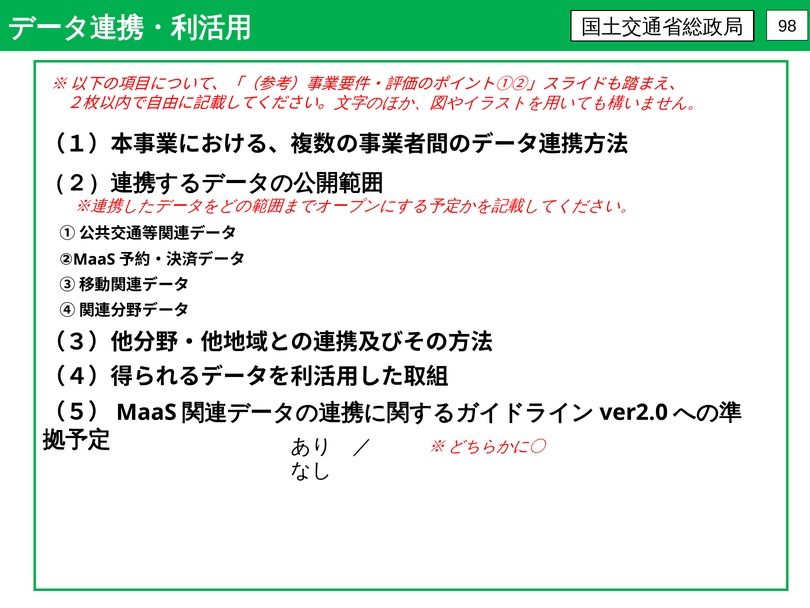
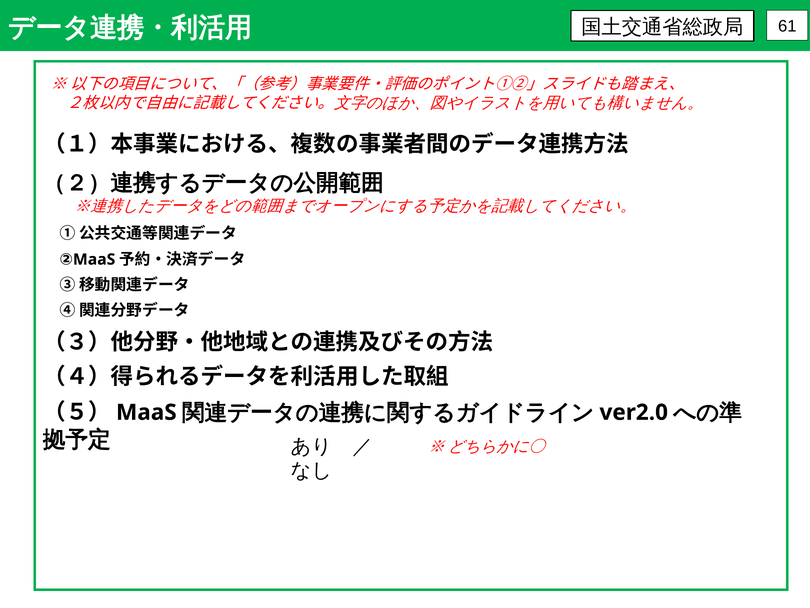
98: 98 -> 61 (787, 26)
